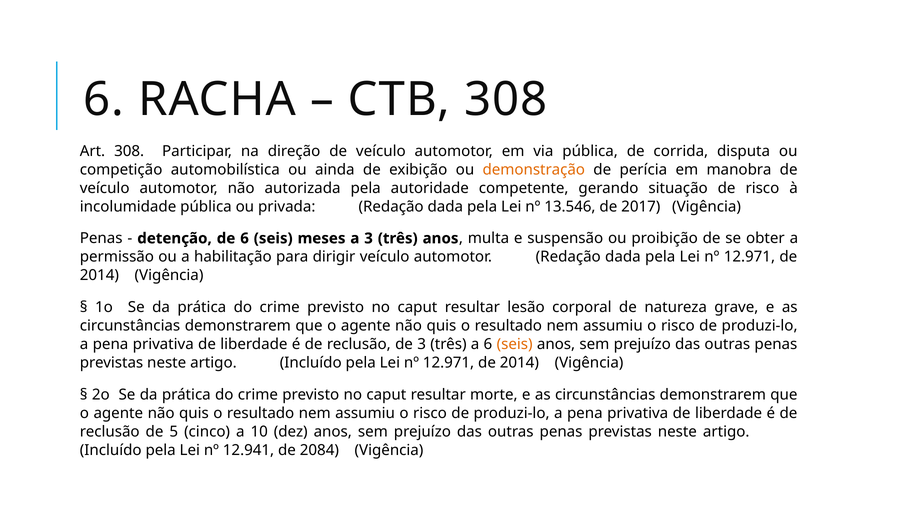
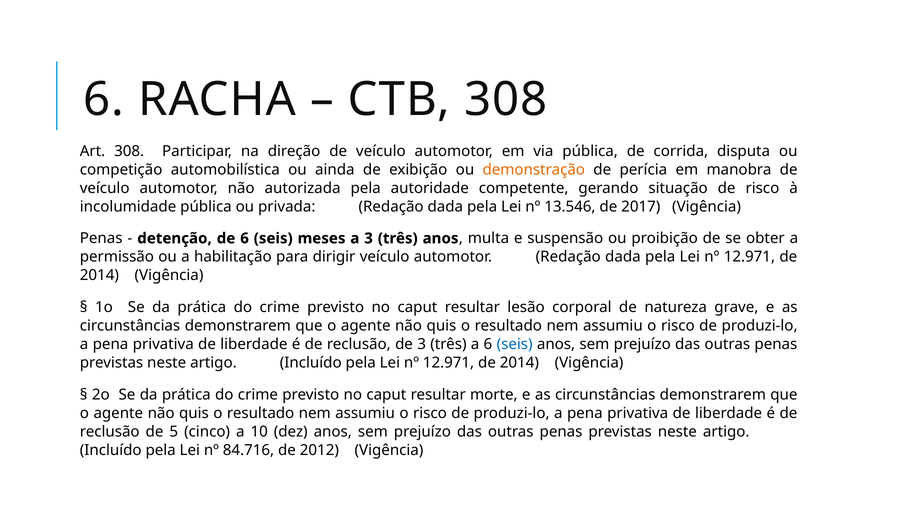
seis colour: orange -> blue (515, 344)
12.941: 12.941 -> 84.716 (249, 450)
2084: 2084 -> 2012 (319, 450)
